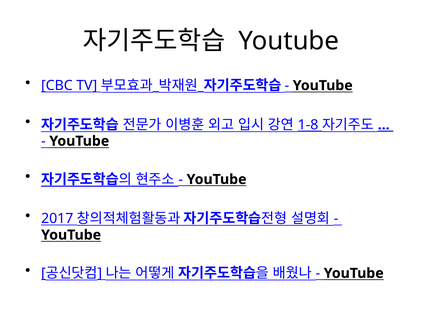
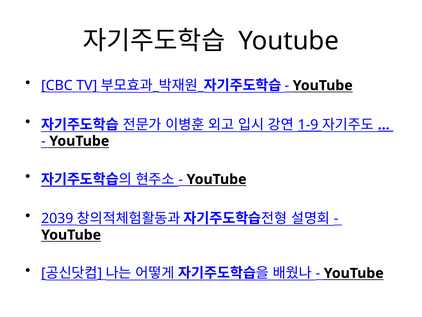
1-8: 1-8 -> 1-9 (308, 125)
2017: 2017 -> 2039 (57, 218)
